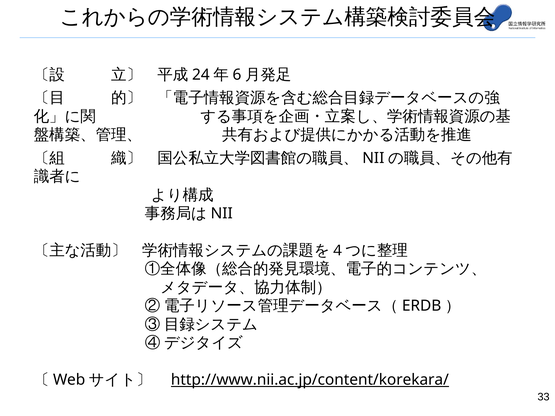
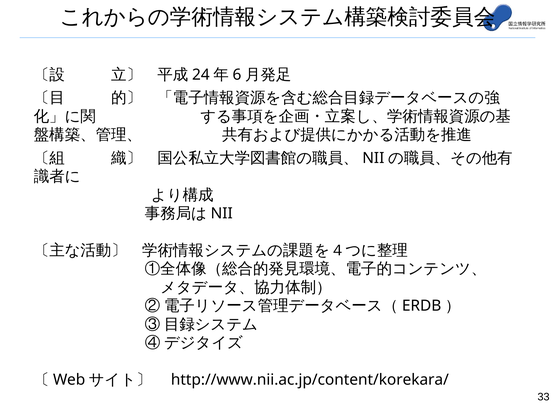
http://www.nii.ac.jp/content/korekara/ underline: present -> none (310, 380)
